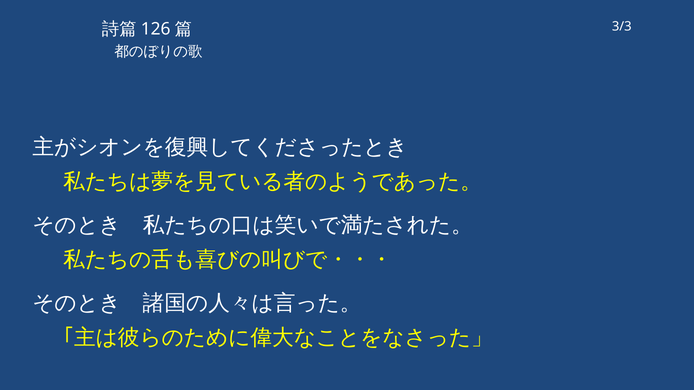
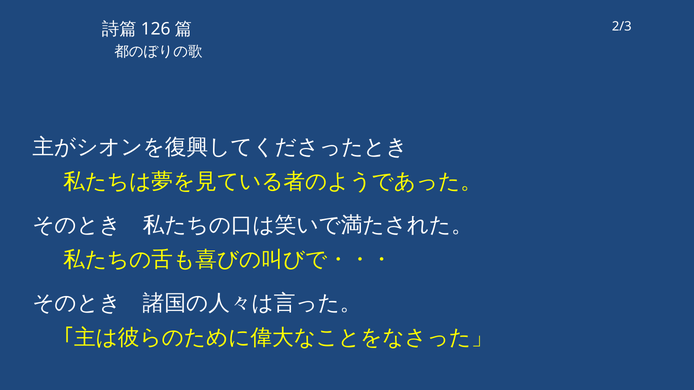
3/3: 3/3 -> 2/3 (622, 26)
